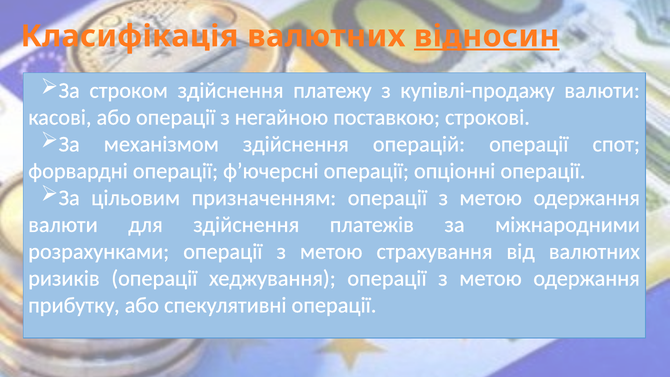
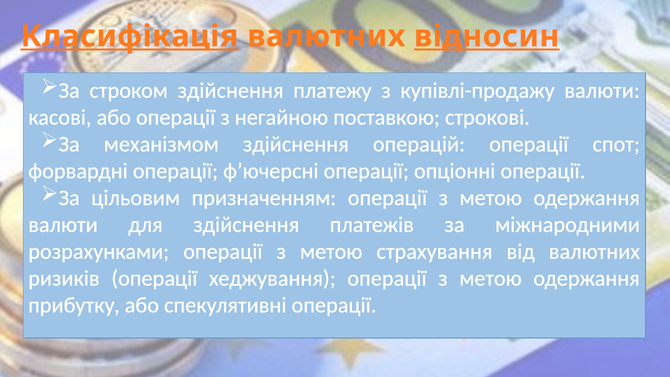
Класифікація underline: none -> present (129, 36)
